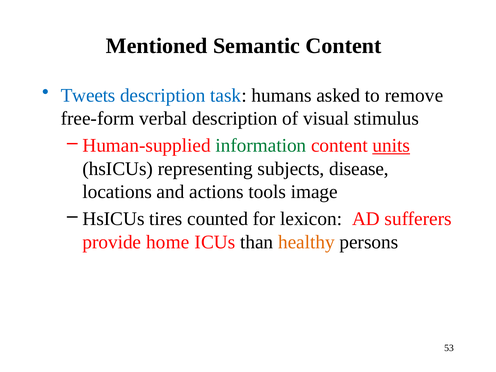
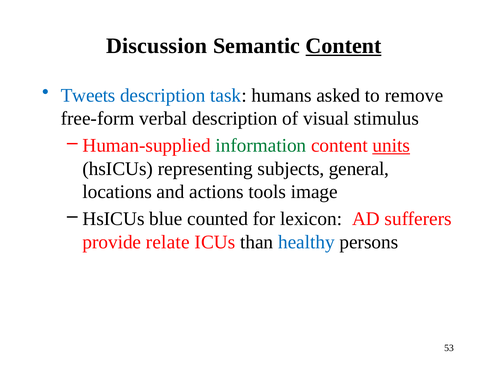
Mentioned: Mentioned -> Discussion (157, 46)
Content underline: none -> present (343, 46)
disease: disease -> general (359, 169)
tires: tires -> blue (166, 219)
home: home -> relate (168, 242)
healthy colour: orange -> blue (306, 242)
